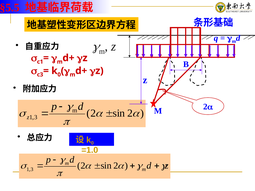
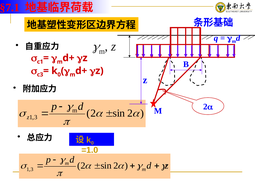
§5.5: §5.5 -> §7.1 (10, 8)
